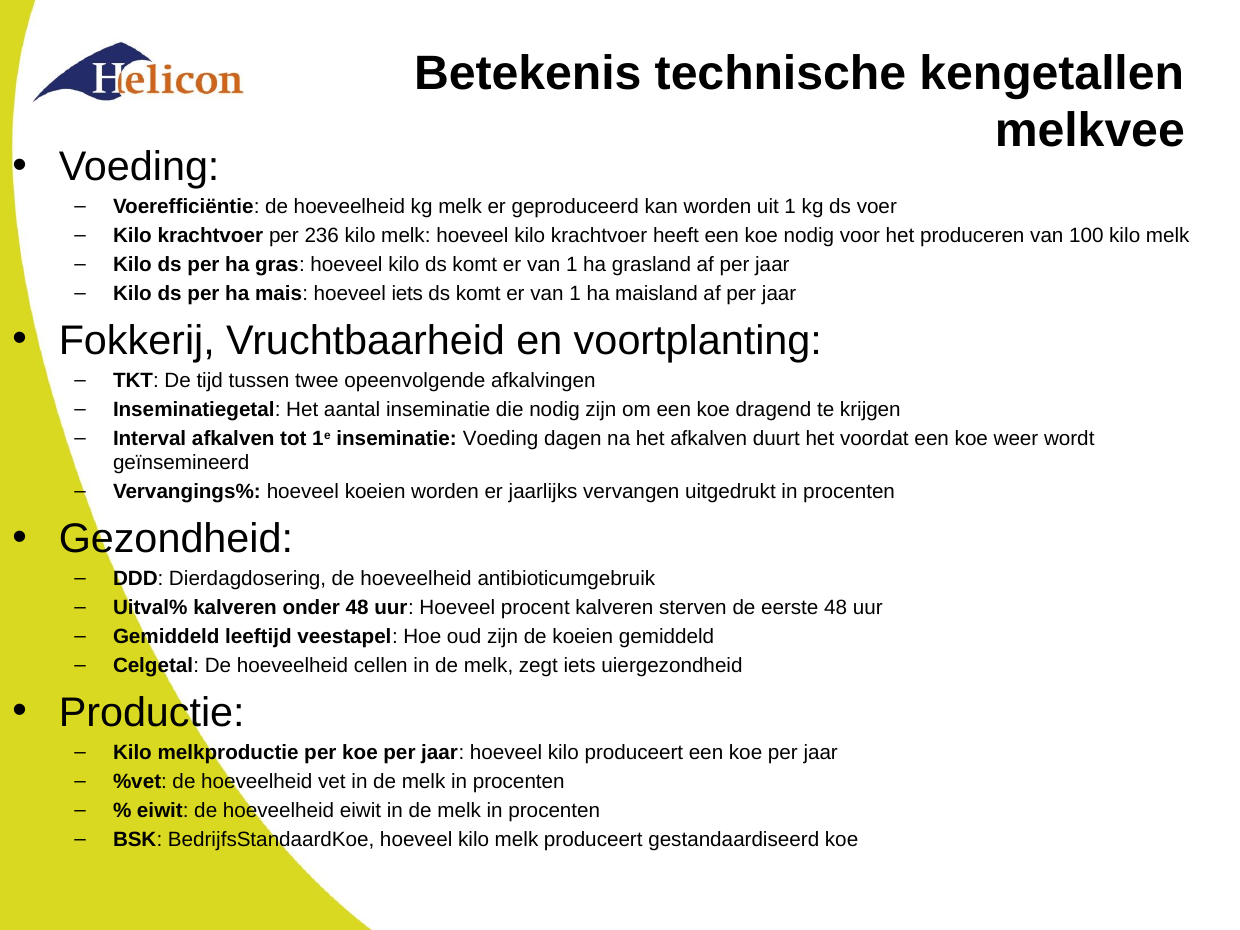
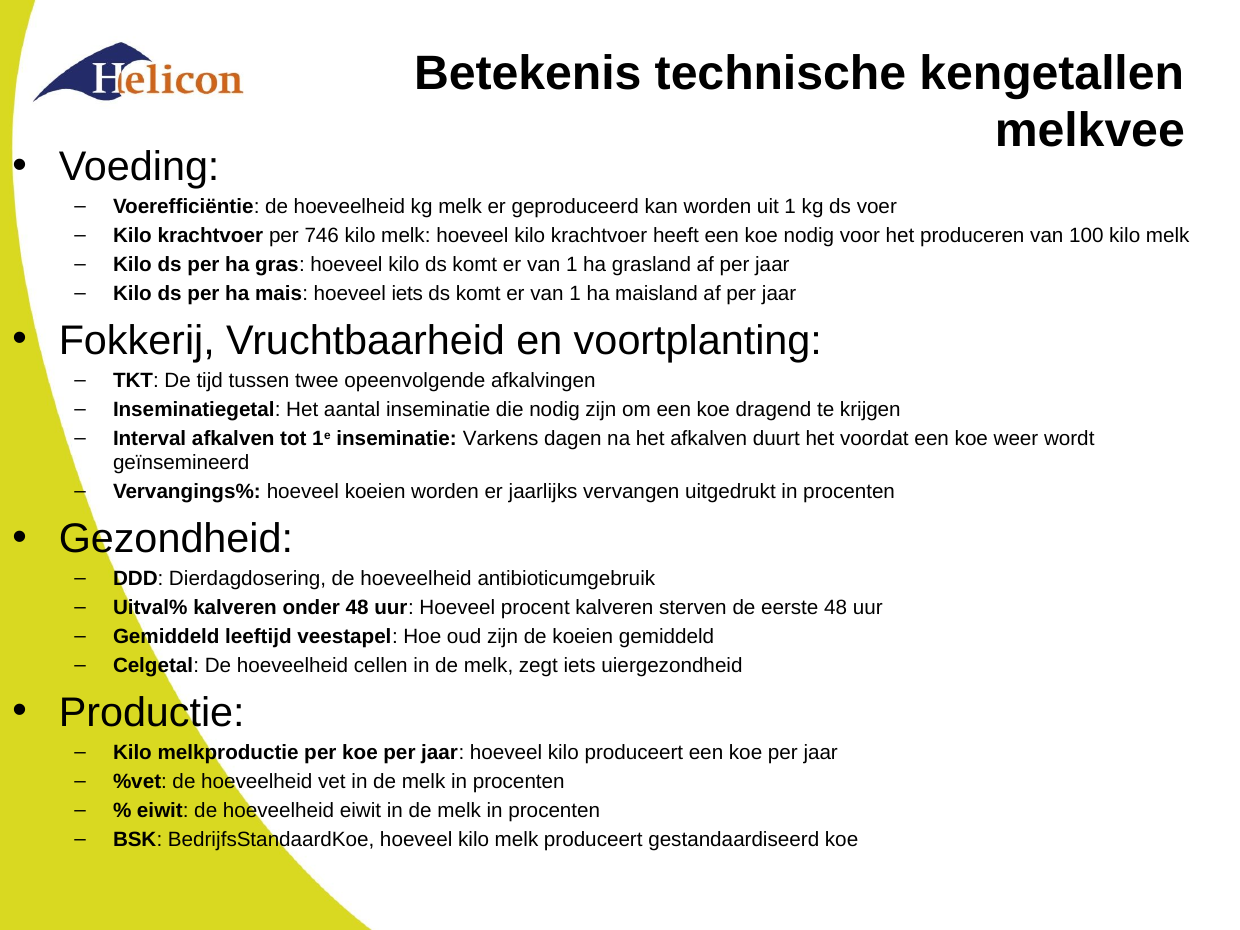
236: 236 -> 746 (322, 236)
inseminatie Voeding: Voeding -> Varkens (501, 438)
